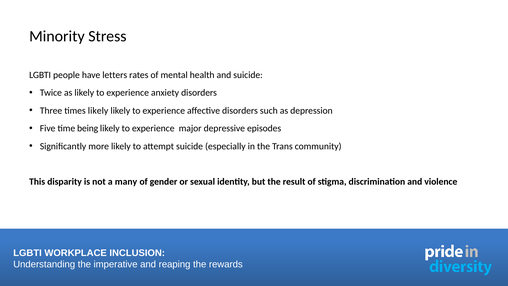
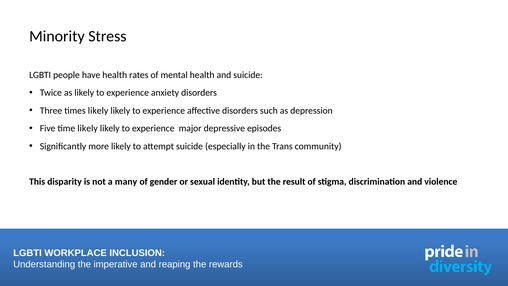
have letters: letters -> health (115, 75)
time being: being -> likely (88, 128)
